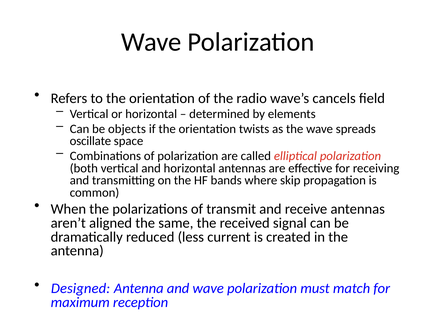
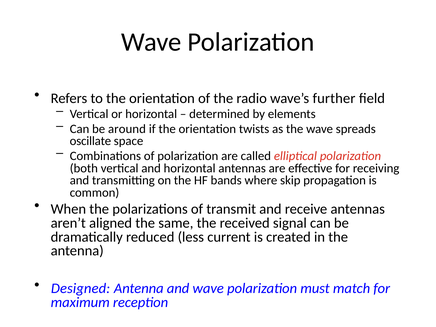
cancels: cancels -> further (334, 98)
objects: objects -> around (127, 129)
